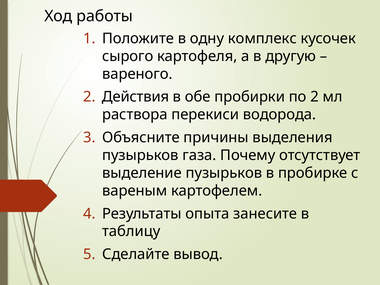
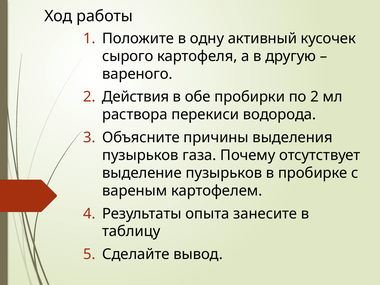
комплекс: комплекс -> активный (262, 38)
